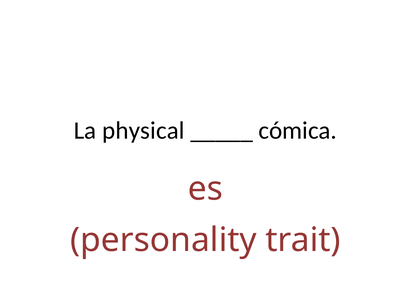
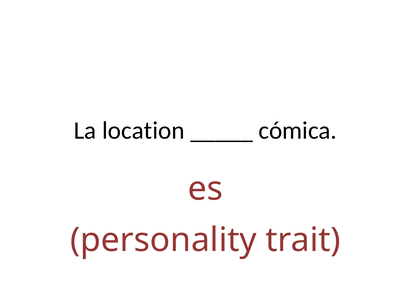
physical: physical -> location (143, 131)
